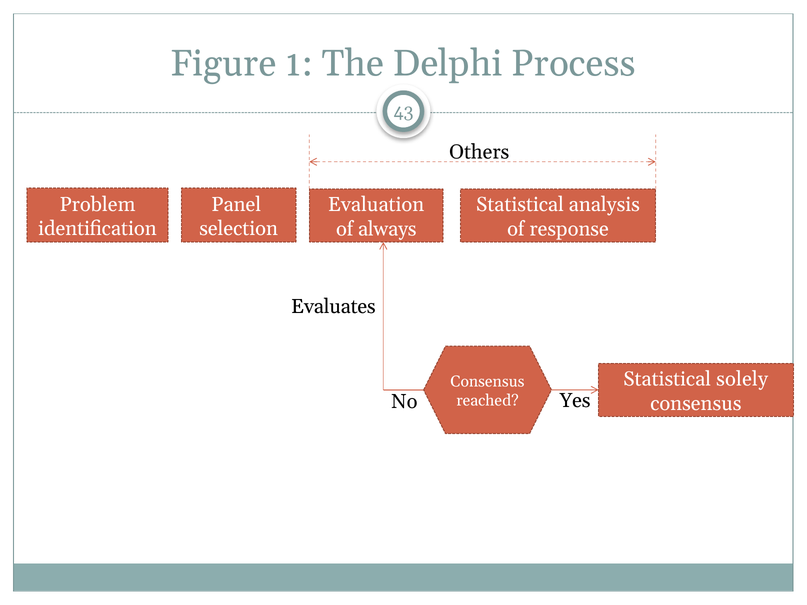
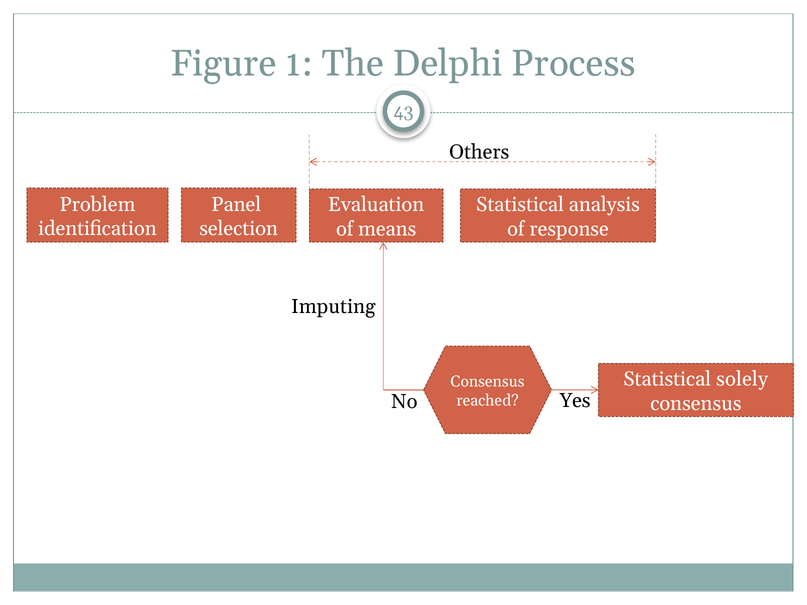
always: always -> means (387, 229)
Evaluates: Evaluates -> Imputing (333, 307)
